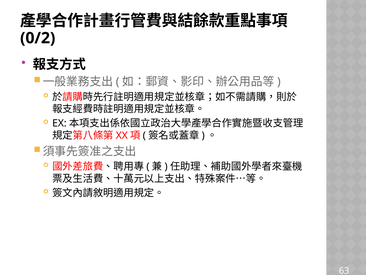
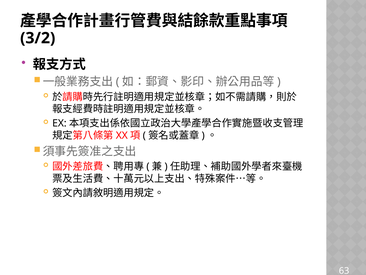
0/2: 0/2 -> 3/2 (38, 38)
